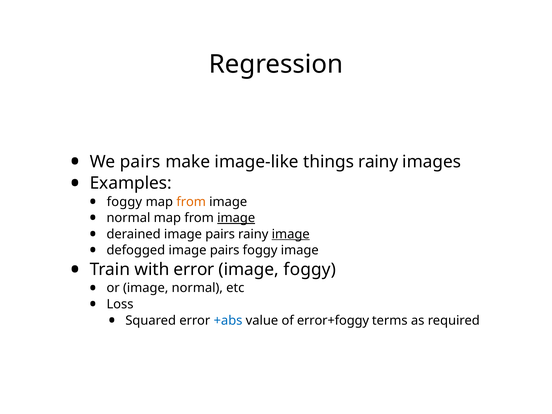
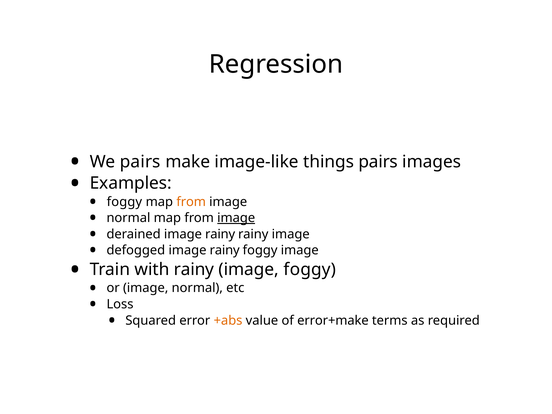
things rainy: rainy -> pairs (378, 162)
derained image pairs: pairs -> rainy (220, 234)
image underline: present -> none (291, 234)
defogged image pairs: pairs -> rainy (225, 250)
with error: error -> rainy (194, 270)
+abs colour: blue -> orange (228, 320)
error+foggy: error+foggy -> error+make (333, 320)
